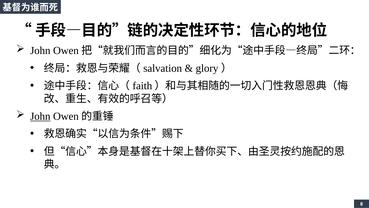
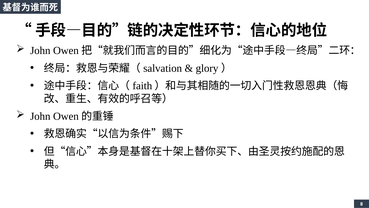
John underline: present -> none (40, 116)
